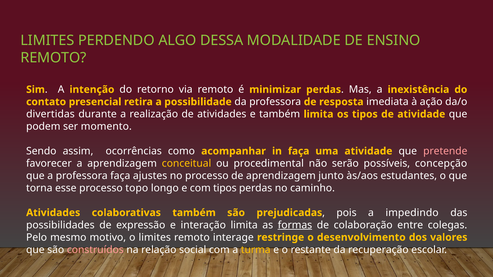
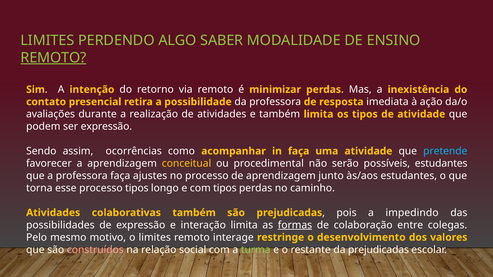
DESSA: DESSA -> SABER (222, 40)
REMOTO underline: none -> present (53, 58)
divertidas: divertidas -> avaliações (51, 114)
ser momento: momento -> expressão (106, 127)
pretende colour: pink -> light blue (445, 151)
possíveis concepção: concepção -> estudantes (441, 164)
processo topo: topo -> tipos (137, 188)
turma colour: yellow -> light green (256, 250)
da recuperação: recuperação -> prejudicadas (378, 250)
